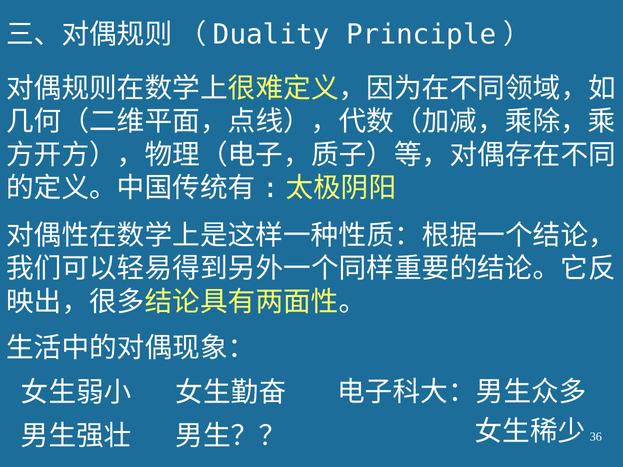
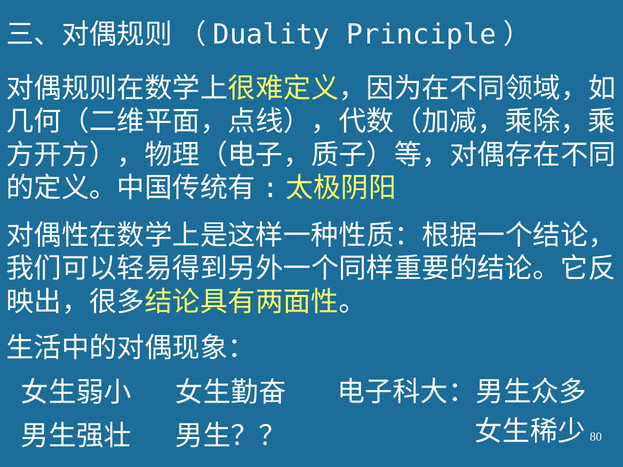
36: 36 -> 80 (596, 437)
